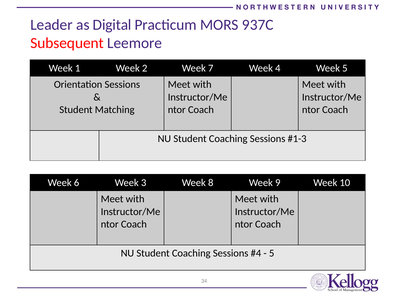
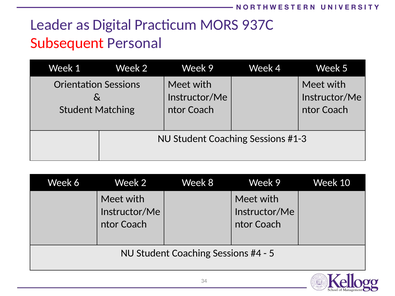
Leemore: Leemore -> Personal (135, 43)
2 Week 7: 7 -> 9 (211, 68)
6 Week 3: 3 -> 2 (144, 183)
